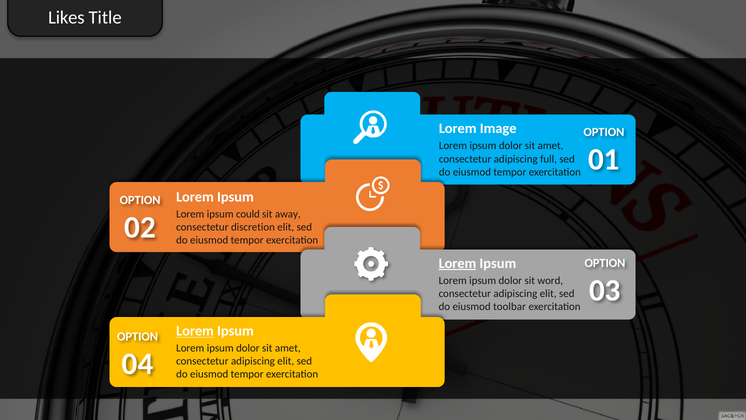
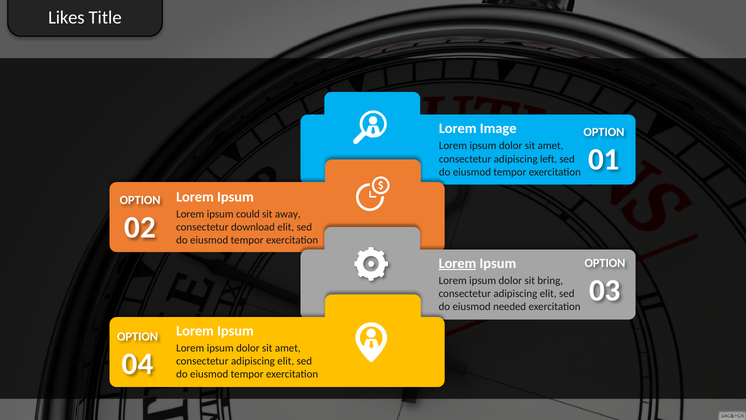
full: full -> left (549, 159)
discretion: discretion -> download (253, 227)
word: word -> bring (550, 280)
toolbar: toolbar -> needed (510, 306)
Lorem underline: present -> none (195, 331)
